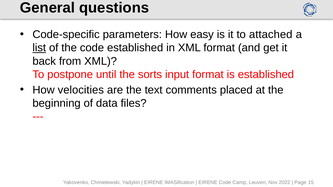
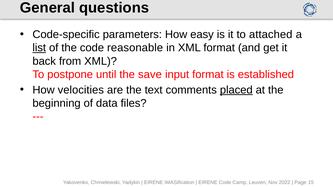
code established: established -> reasonable (135, 48)
sorts: sorts -> save (150, 75)
placed underline: none -> present (236, 90)
